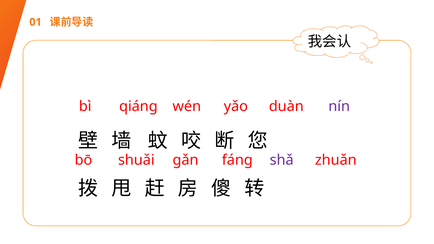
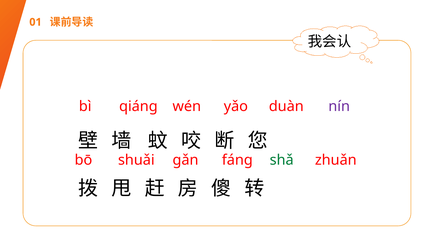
shǎ colour: purple -> green (282, 160)
